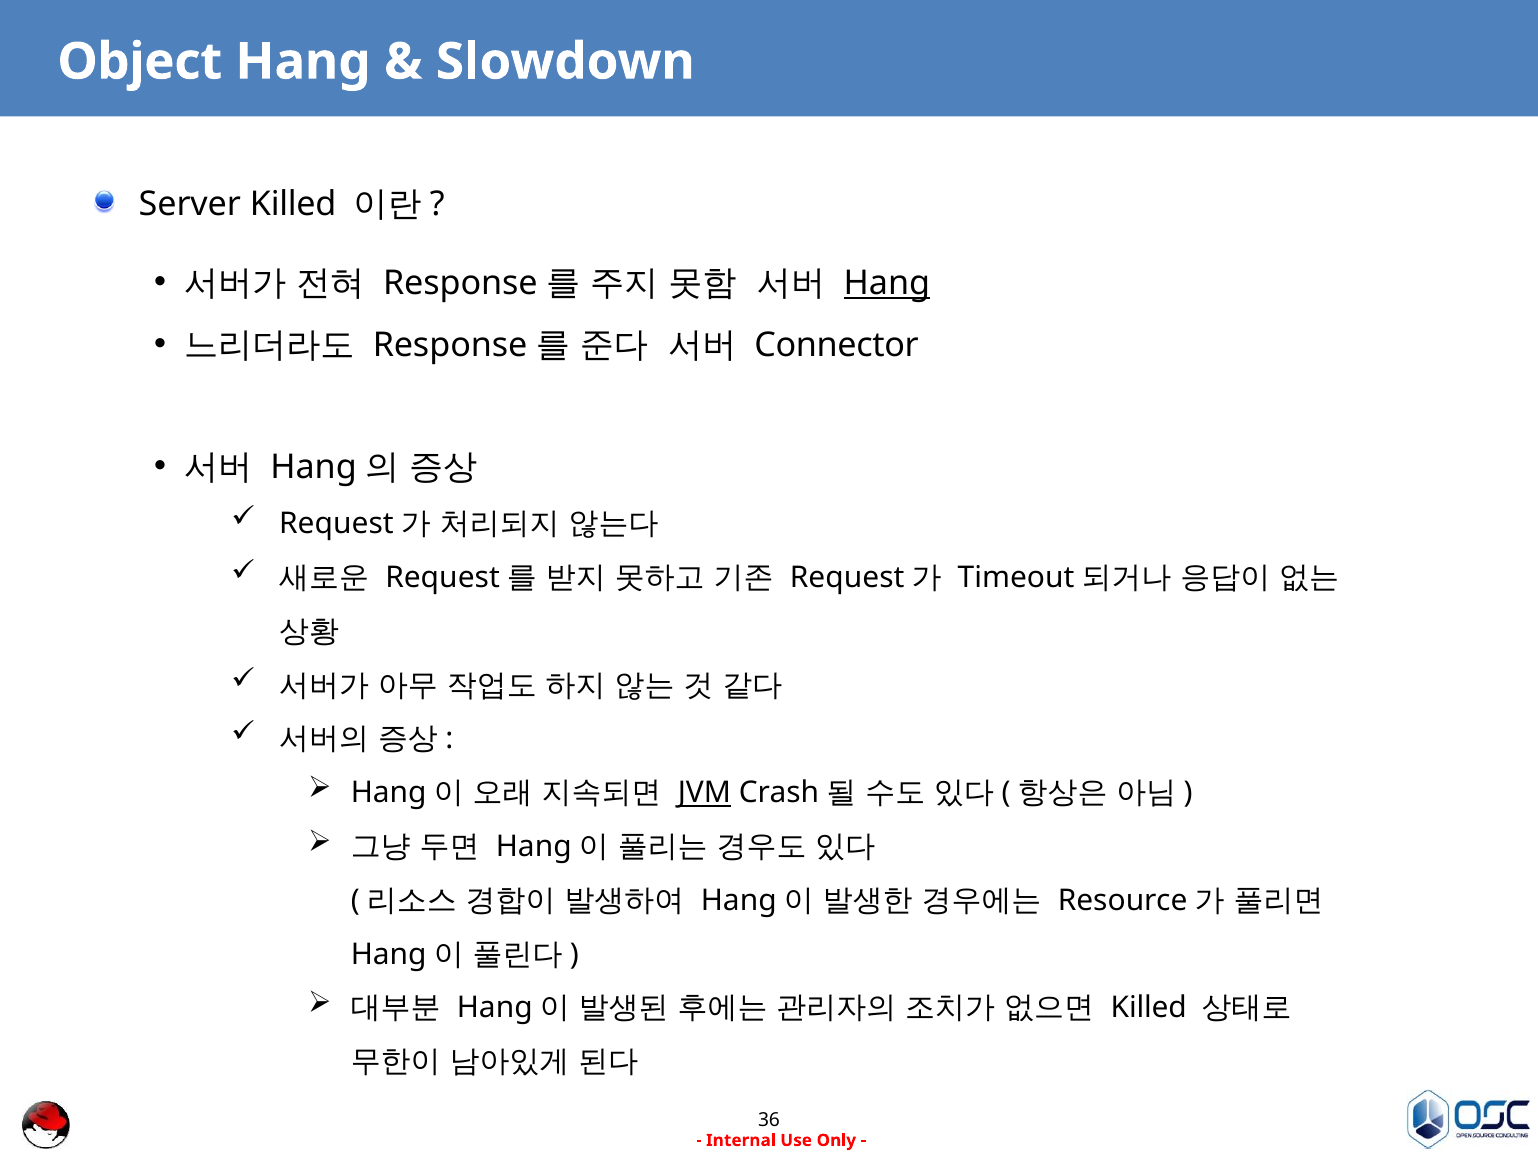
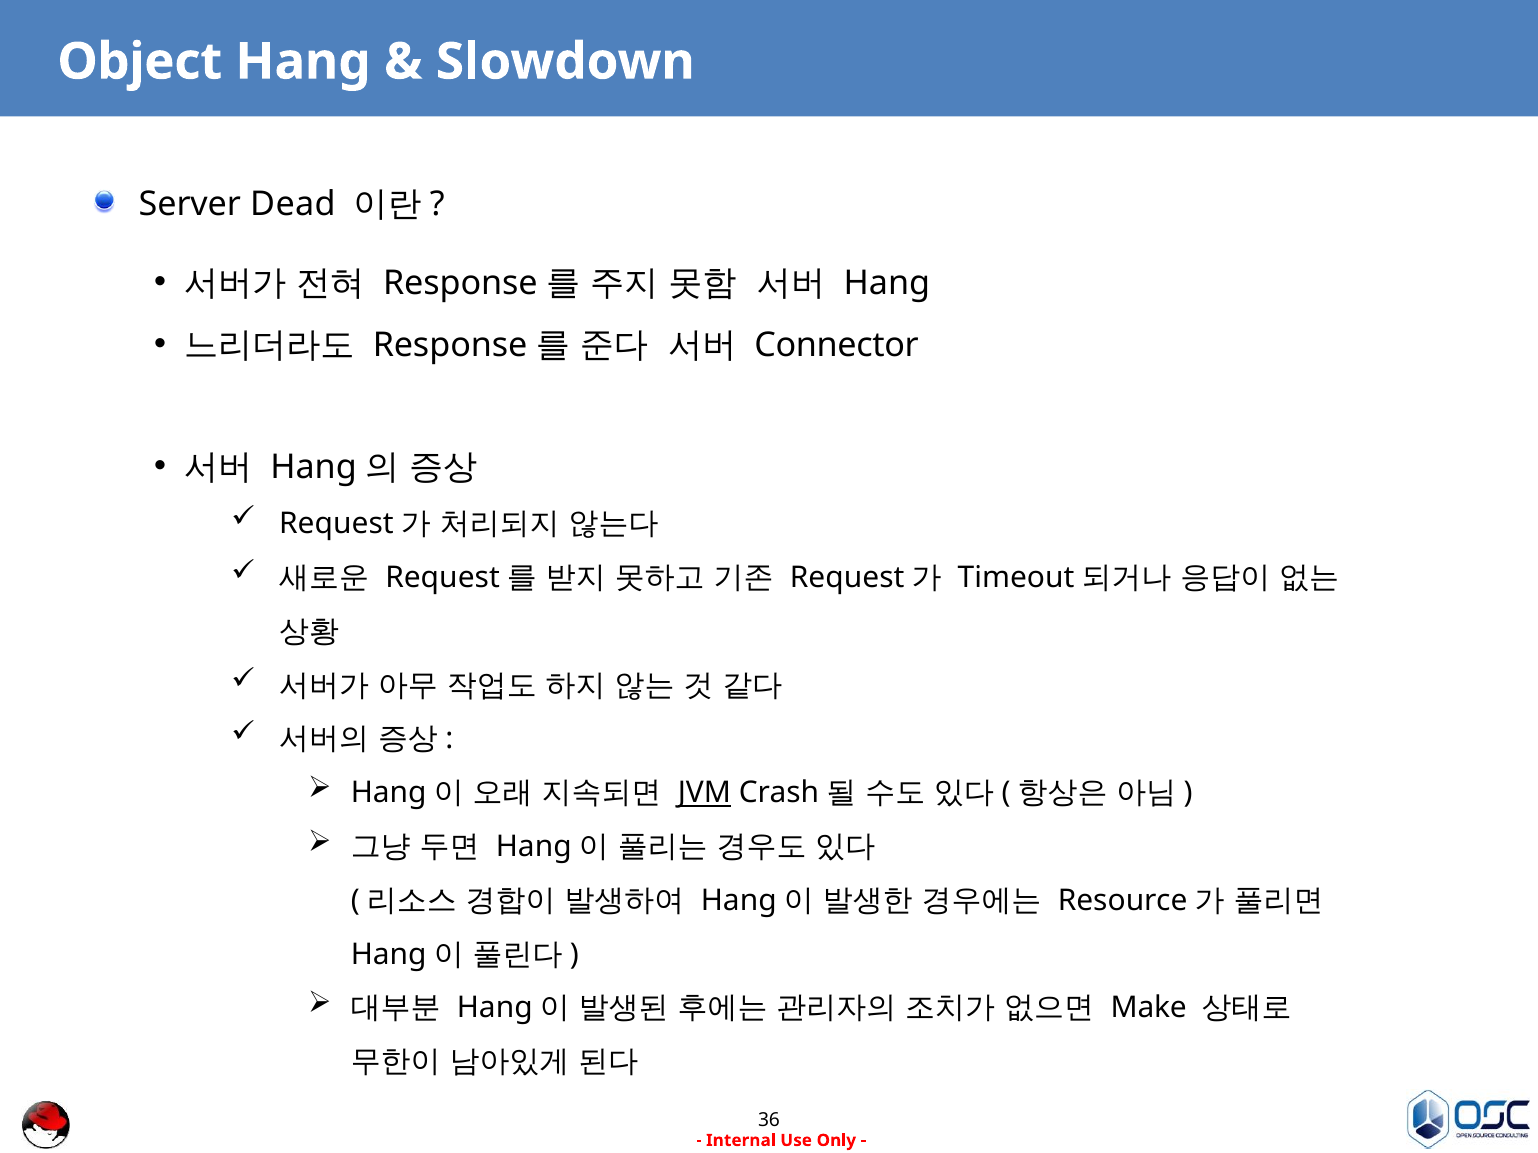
Server Killed: Killed -> Dead (293, 204)
Hang underline: present -> none (887, 283)
Killed: Killed -> Make (1149, 1008)
